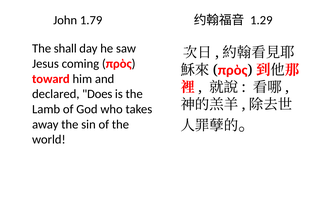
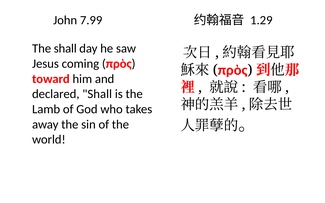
1.79: 1.79 -> 7.99 (91, 20)
declared Does: Does -> Shall (97, 94)
